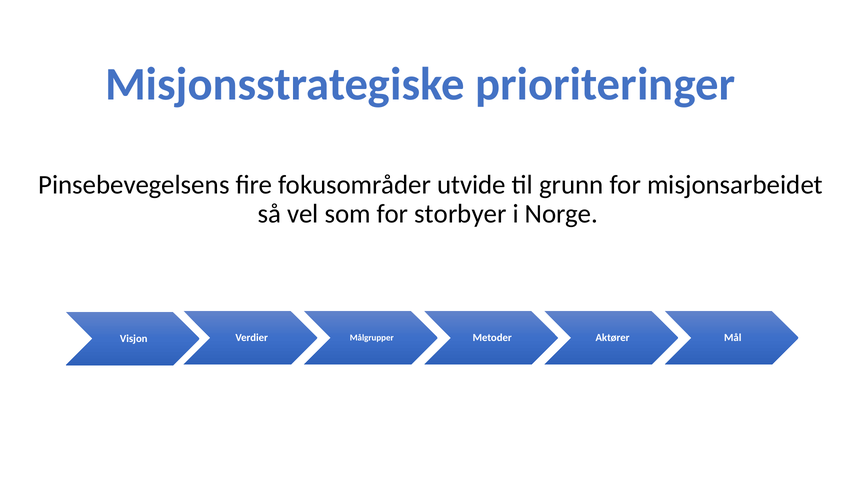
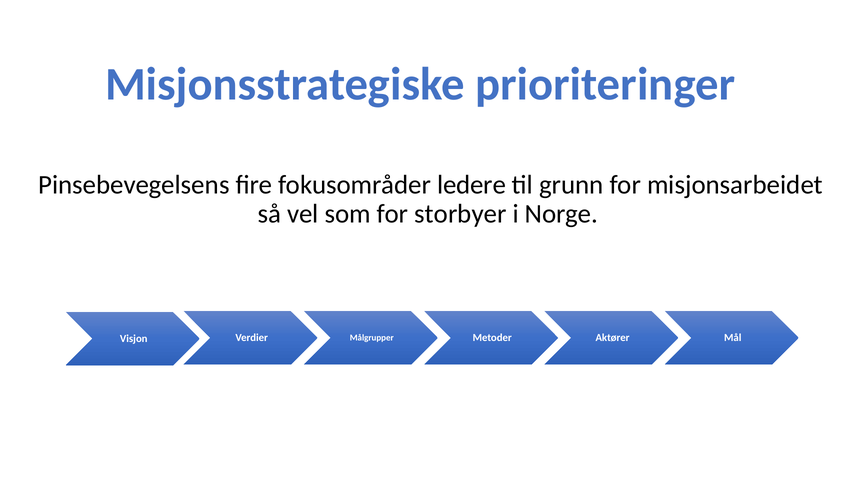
utvide: utvide -> ledere (472, 185)
